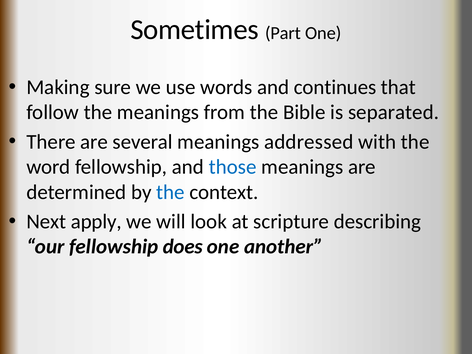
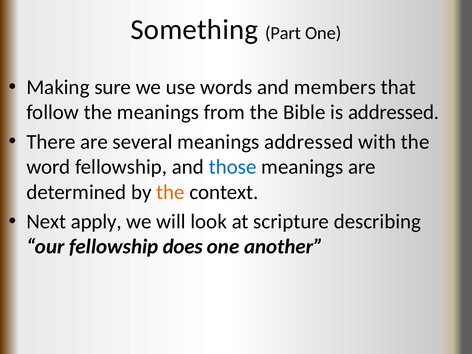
Sometimes: Sometimes -> Something (194, 30)
continues: continues -> members (335, 87)
is separated: separated -> addressed (394, 112)
the colour: blue -> orange (170, 192)
